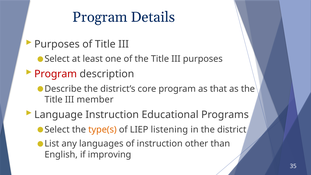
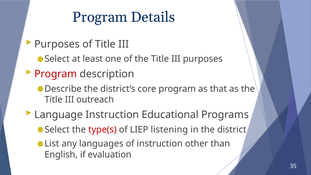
member: member -> outreach (95, 100)
type(s colour: orange -> red (102, 129)
improving: improving -> evaluation (110, 154)
